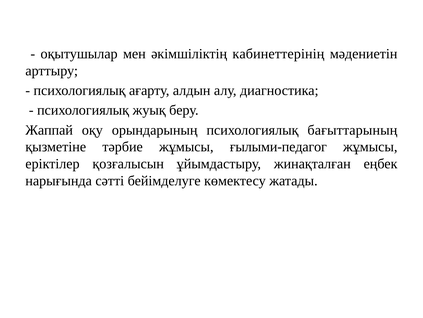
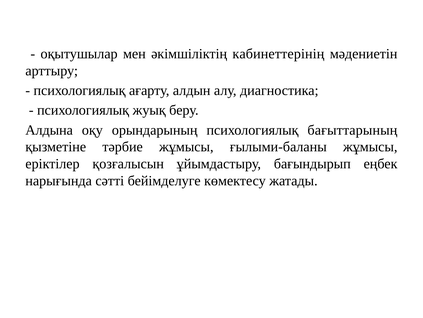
Жаппай: Жаппай -> Алдына (49, 130)
ғылыми-педагог: ғылыми-педагог -> ғылыми-баланы (278, 147)
жинақталған: жинақталған -> бағындырып (312, 164)
